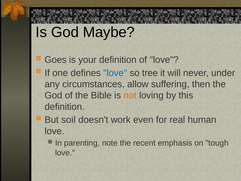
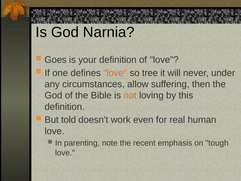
Maybe: Maybe -> Narnia (109, 32)
love colour: blue -> orange (115, 73)
soil: soil -> told (69, 120)
